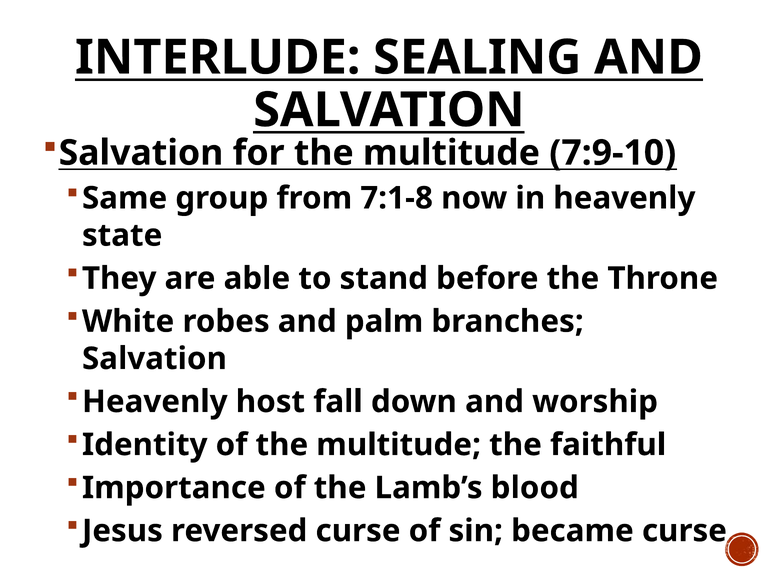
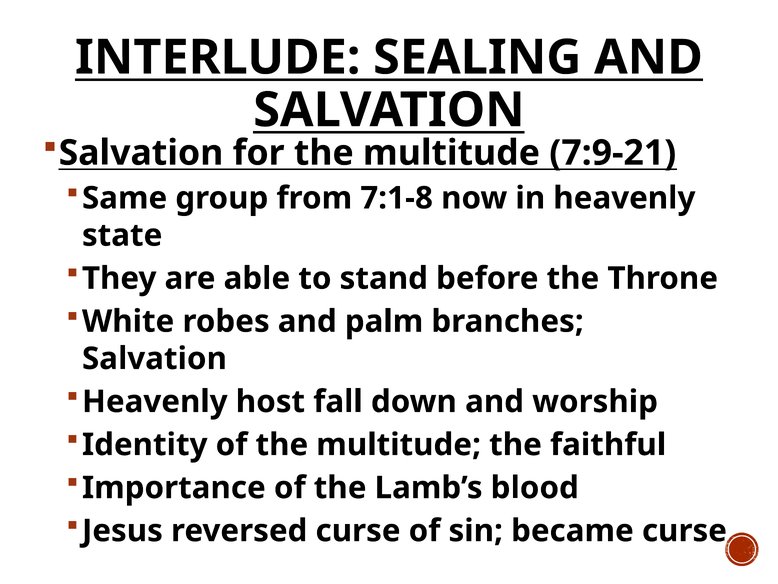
7:9-10: 7:9-10 -> 7:9-21 (613, 153)
